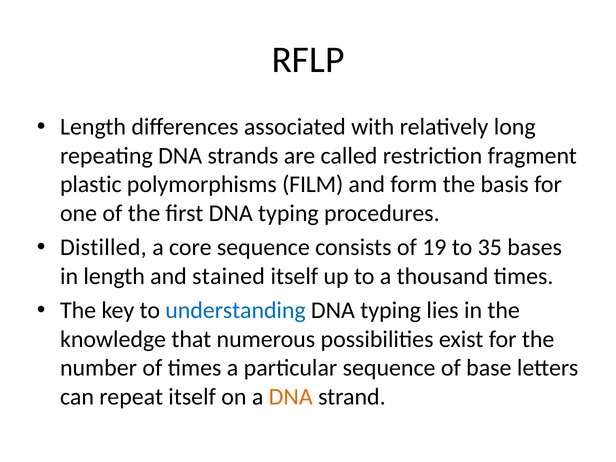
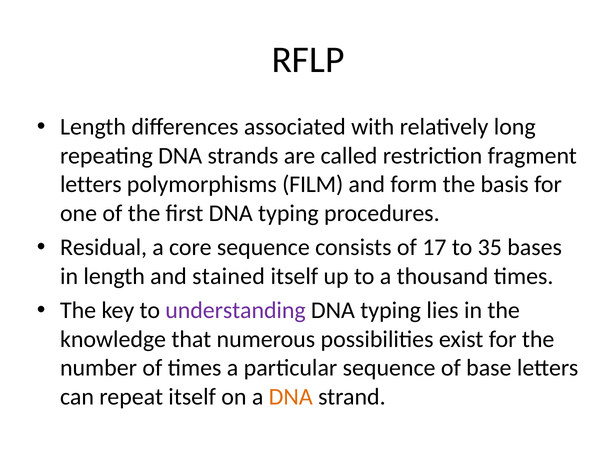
plastic: plastic -> letters (91, 184)
Distilled: Distilled -> Residual (104, 247)
19: 19 -> 17 (434, 247)
understanding colour: blue -> purple (236, 310)
